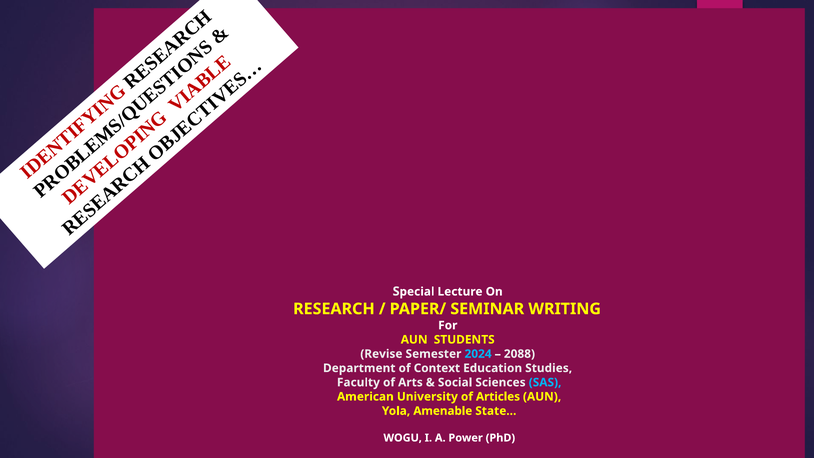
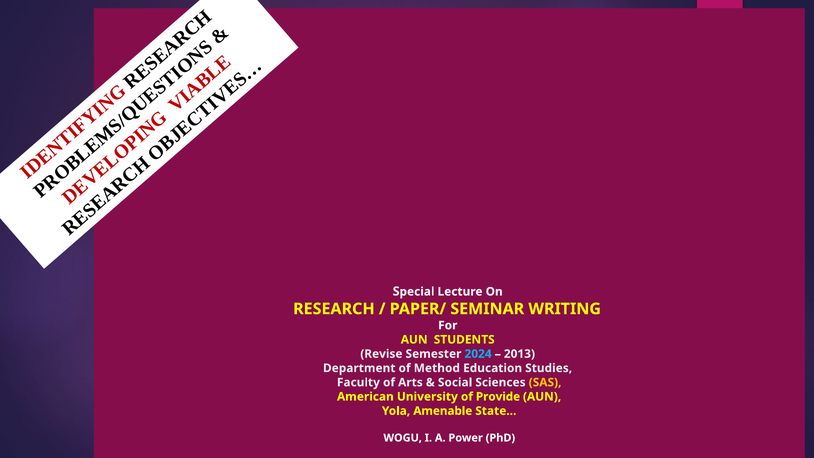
2088: 2088 -> 2013 (519, 354)
Context: Context -> Method (437, 368)
SAS colour: light blue -> yellow (545, 382)
Articles: Articles -> Provide (498, 397)
